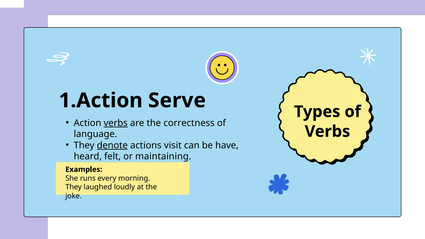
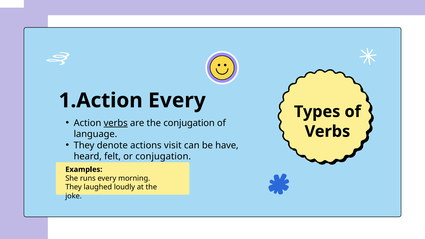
1.Action Serve: Serve -> Every (177, 100)
the correctness: correctness -> conjugation (189, 123)
denote underline: present -> none (112, 145)
or maintaining: maintaining -> conjugation (163, 157)
